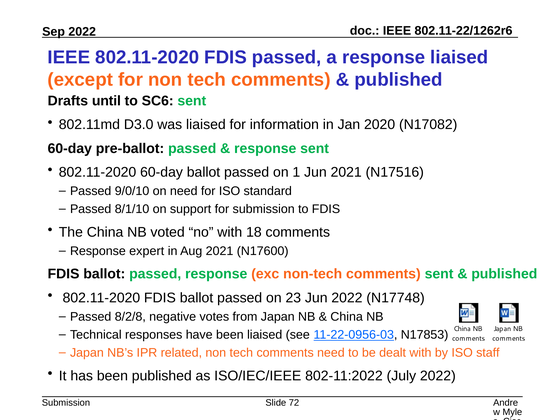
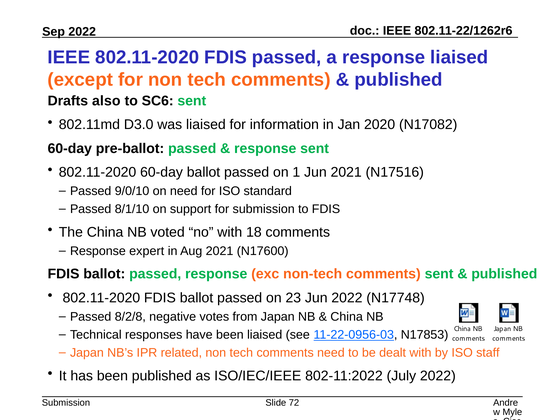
until: until -> also (106, 101)
